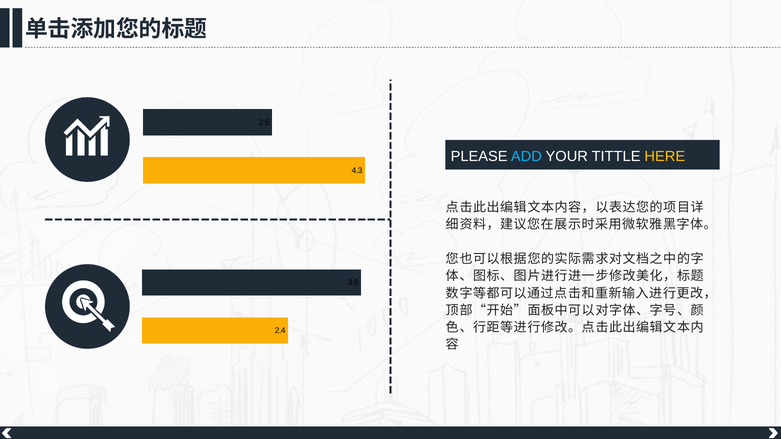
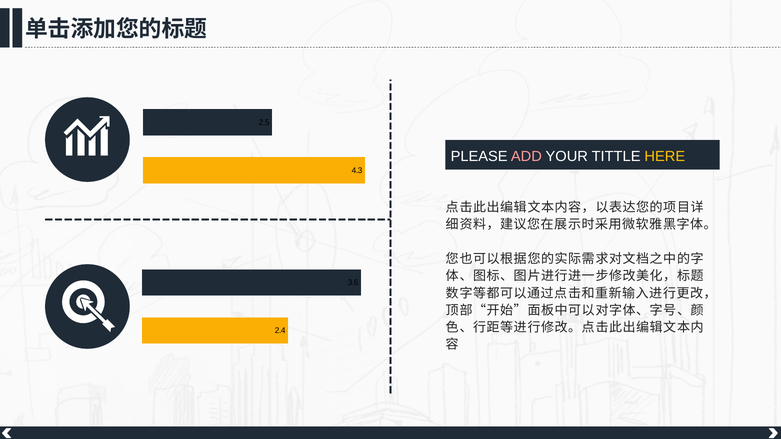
ADD colour: light blue -> pink (526, 157)
